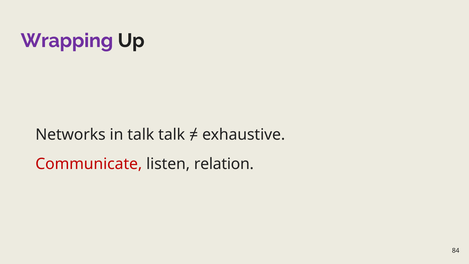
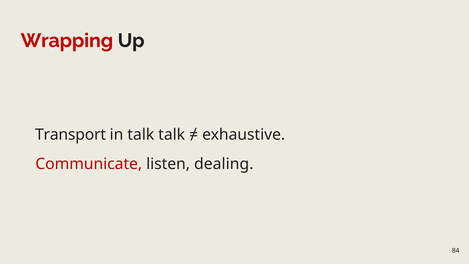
Wrapping colour: purple -> red (67, 41)
Networks: Networks -> Transport (71, 135)
relation: relation -> dealing (224, 164)
